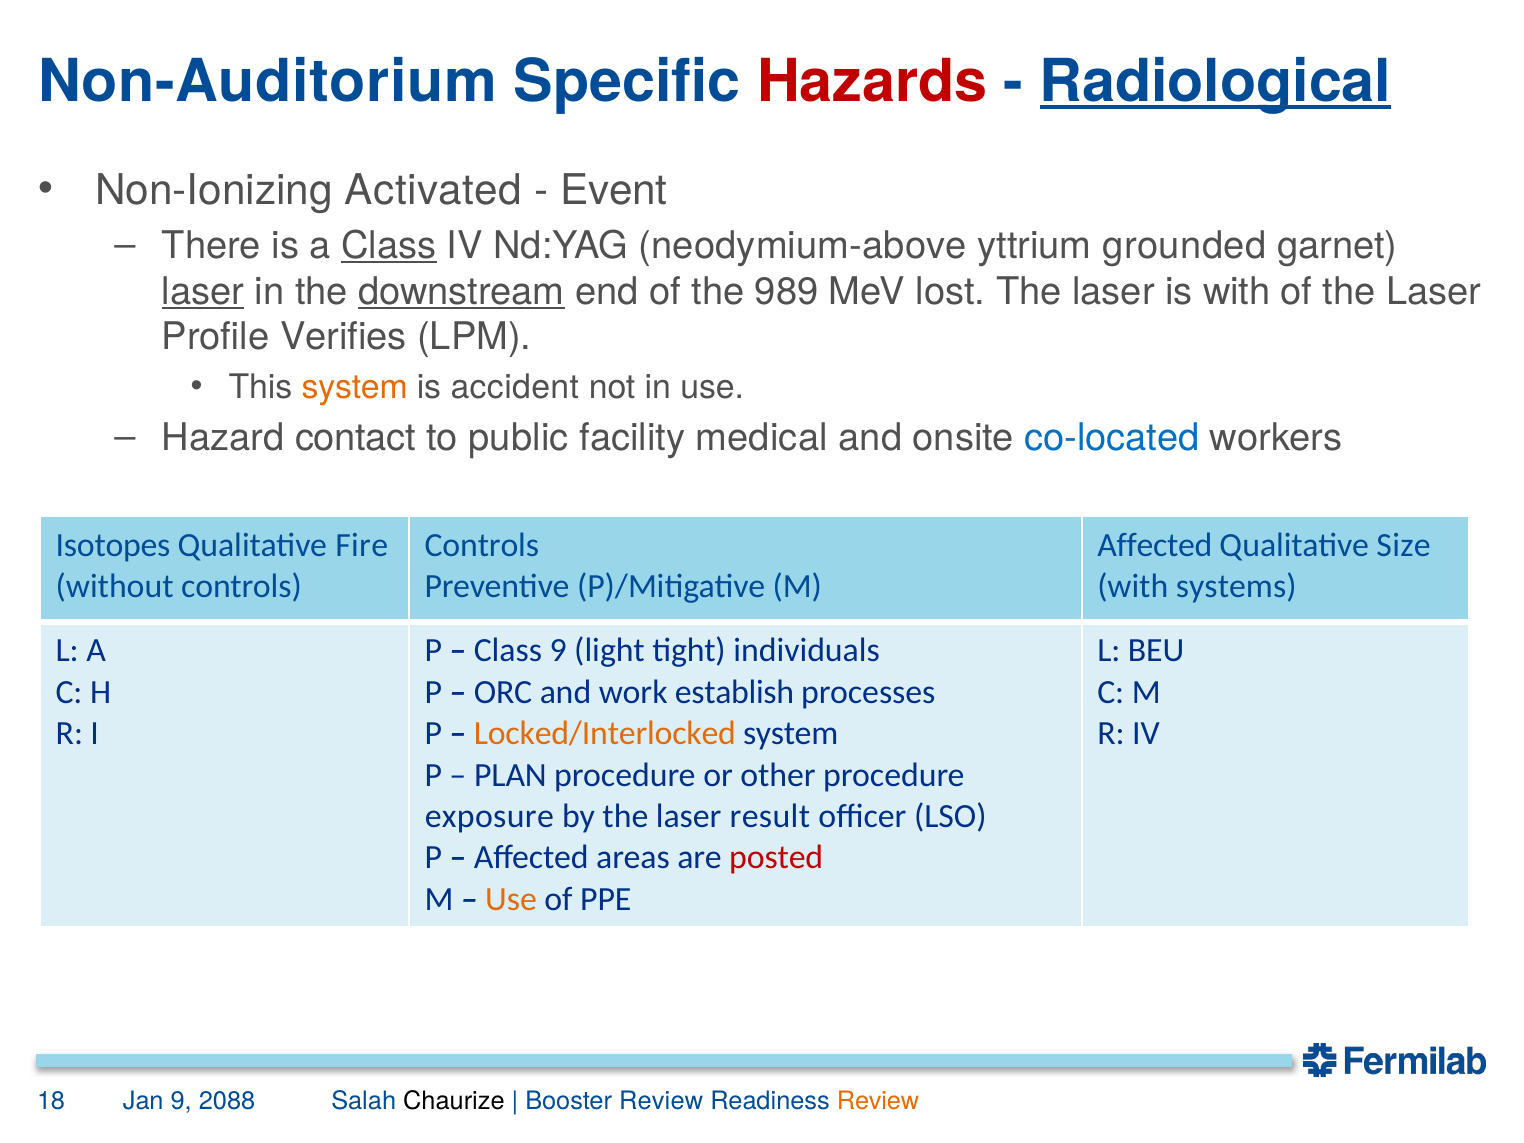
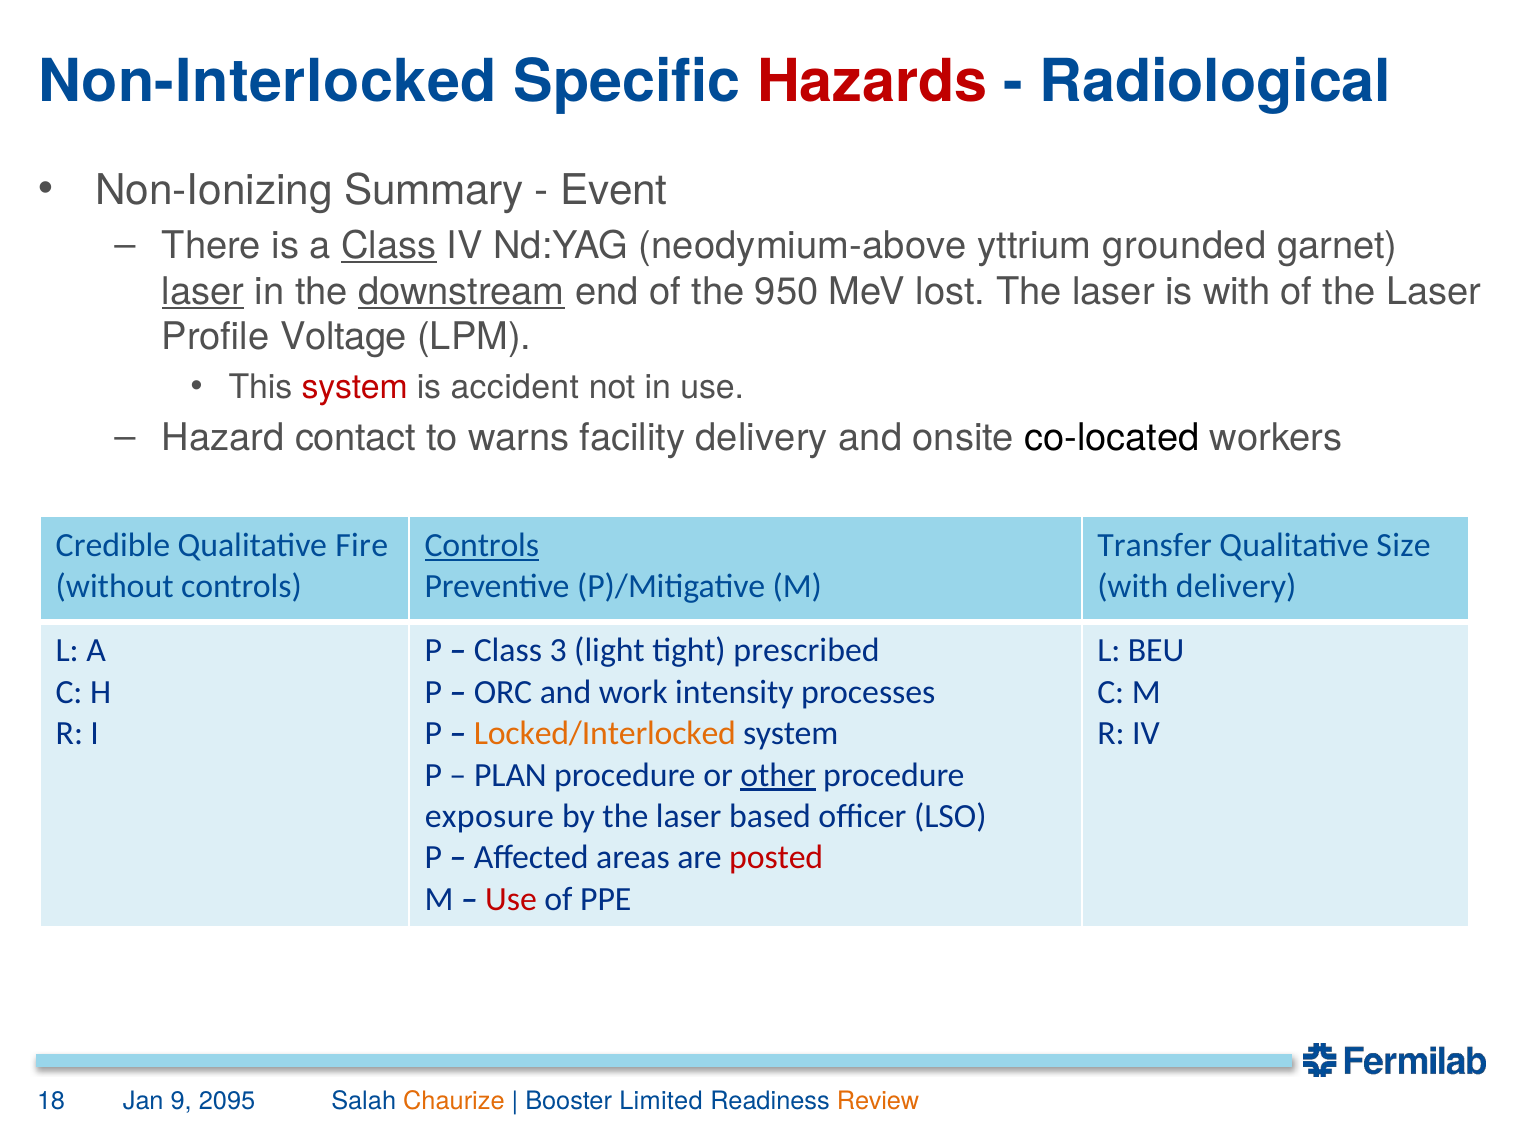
Non-Auditorium: Non-Auditorium -> Non-Interlocked (268, 82)
Radiological underline: present -> none (1215, 82)
Activated: Activated -> Summary (434, 190)
989: 989 -> 950 (787, 292)
Verifies: Verifies -> Voltage (344, 337)
system colour: orange -> red (355, 387)
public: public -> warns (519, 438)
facility medical: medical -> delivery (762, 438)
co-located colour: blue -> black (1112, 438)
Isotopes: Isotopes -> Credible (113, 545)
Controls underline: none -> present (482, 545)
Affected: Affected -> Transfer (1155, 545)
with systems: systems -> delivery (1236, 587)
Class 9: 9 -> 3 (558, 651)
individuals: individuals -> prescribed (807, 651)
establish: establish -> intensity (734, 692)
other underline: none -> present (778, 775)
result: result -> based (770, 816)
Use colour: orange -> red (511, 899)
2088: 2088 -> 2095 (227, 1101)
Chaurize colour: black -> orange (454, 1101)
Booster Review: Review -> Limited (661, 1101)
